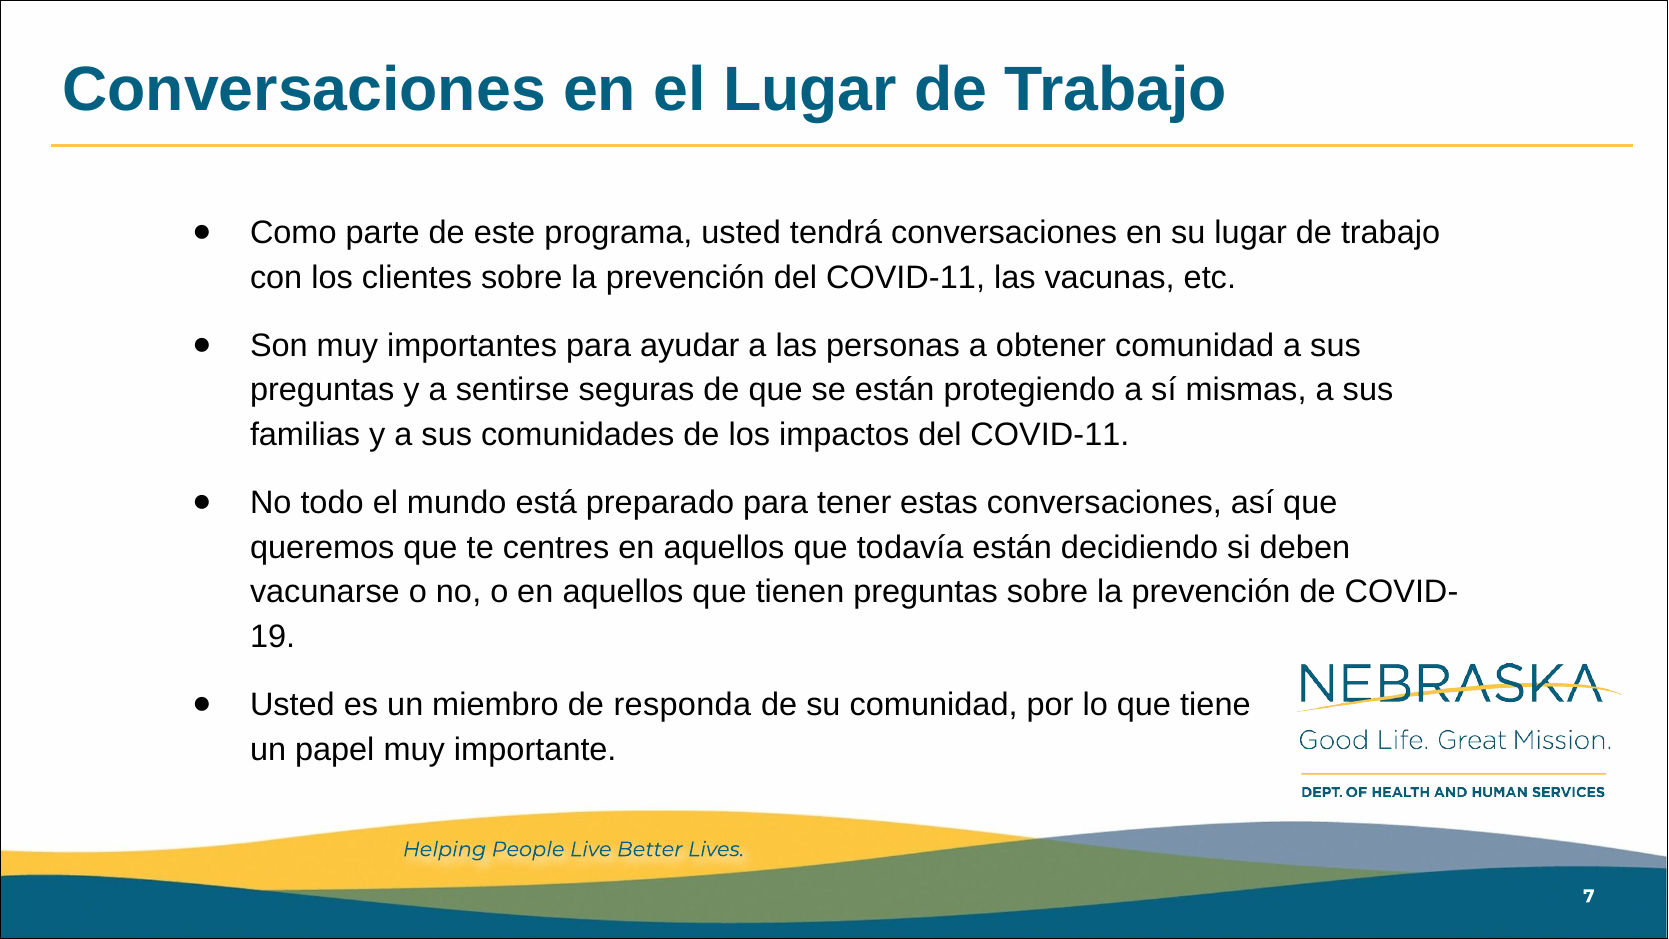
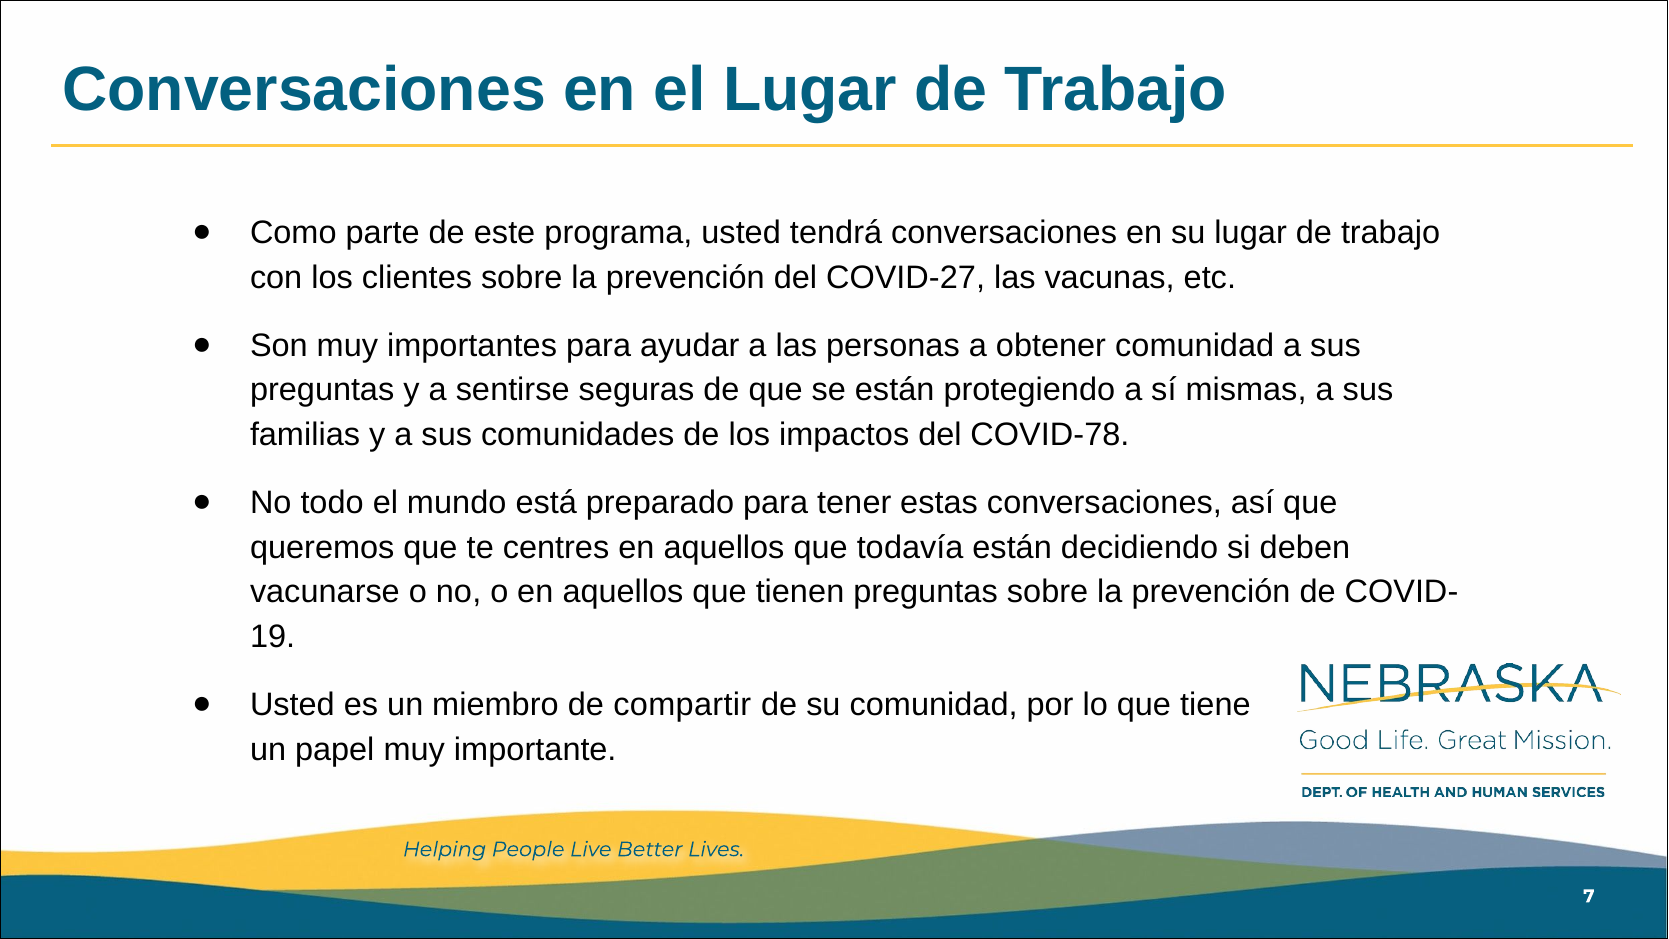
prevención del COVID-11: COVID-11 -> COVID-27 (906, 277)
impactos del COVID-11: COVID-11 -> COVID-78 (1050, 435)
responda: responda -> compartir (682, 705)
